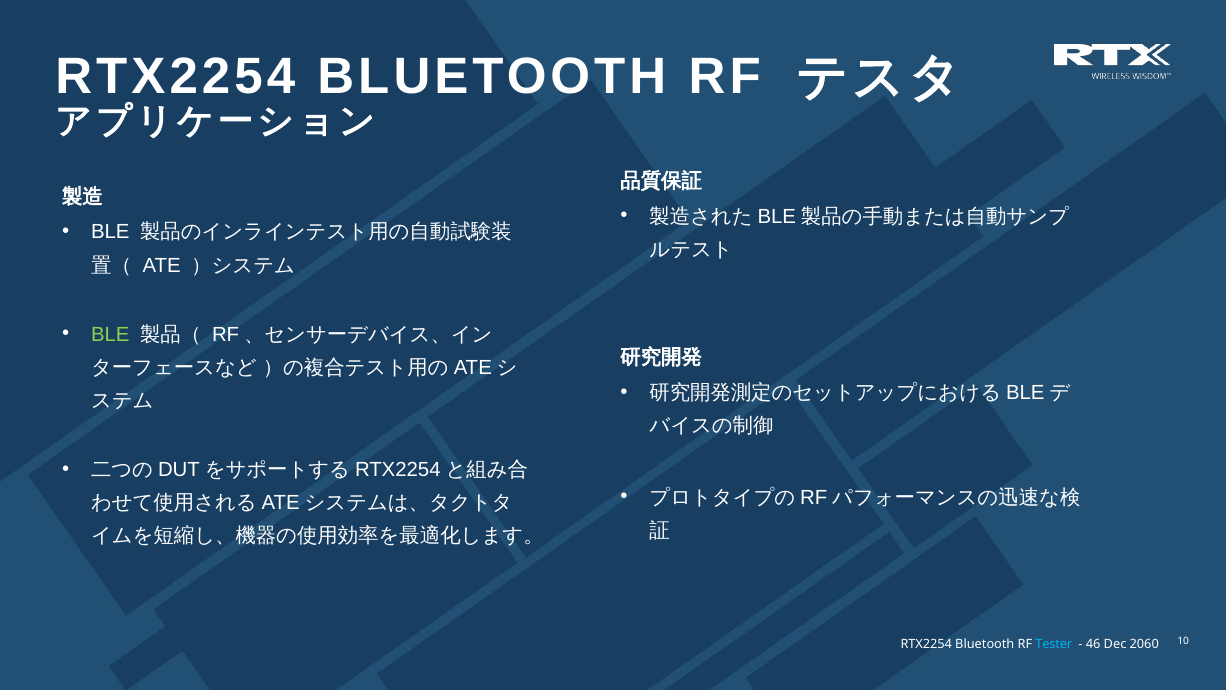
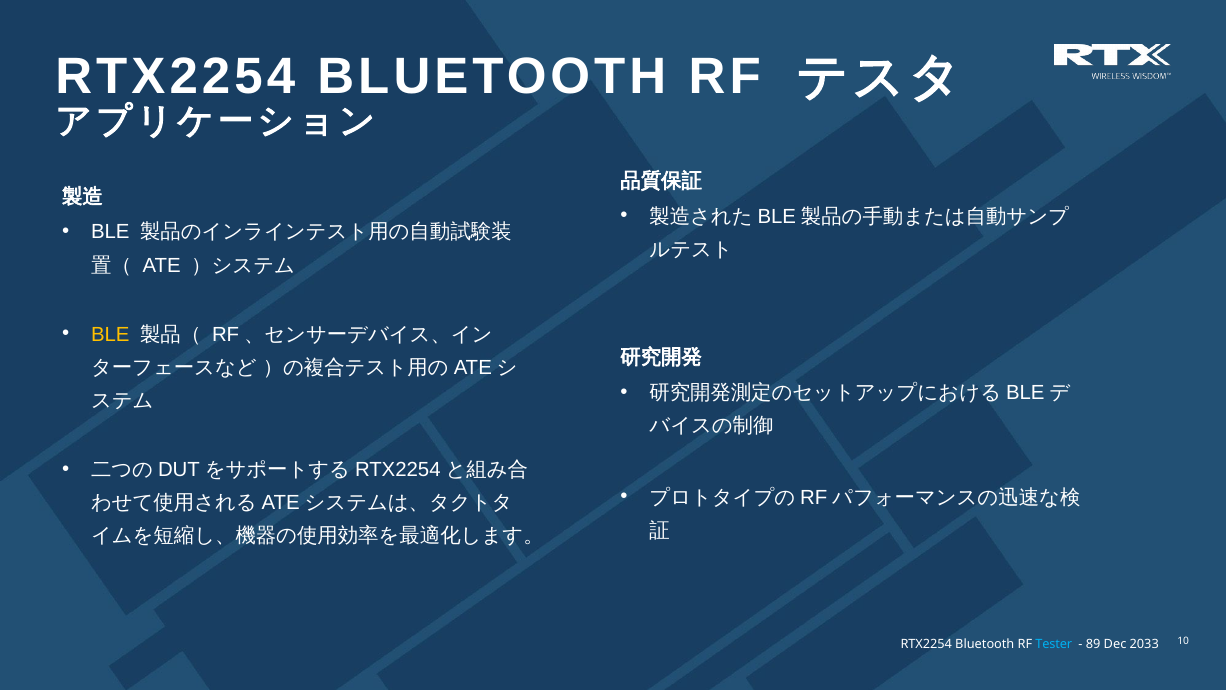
BLE colour: light green -> yellow (110, 334)
46: 46 -> 89 (1093, 644)
2060: 2060 -> 2033 (1144, 644)
